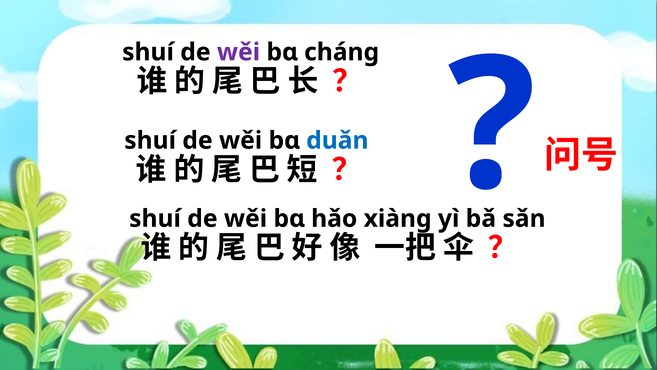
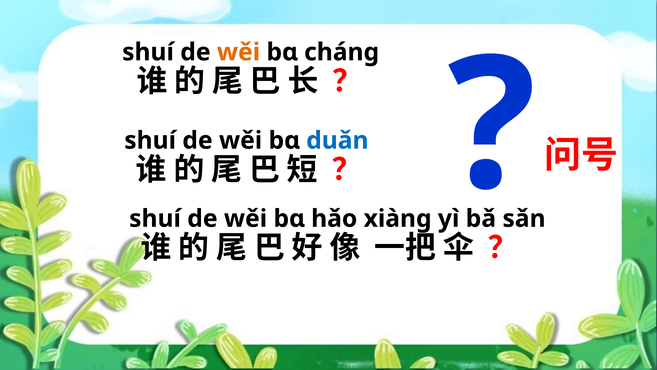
wěi colour: purple -> orange (239, 52)
